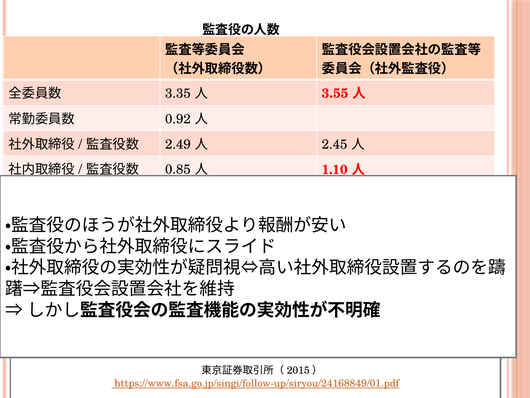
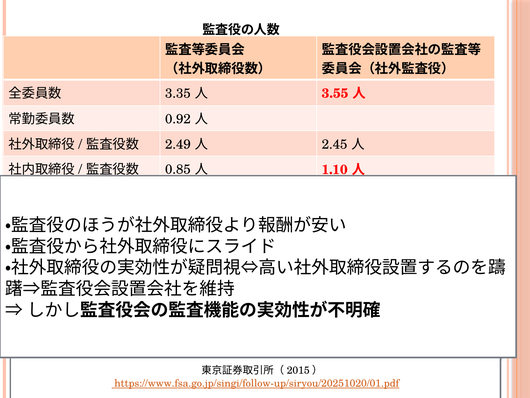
https://www.fsa.go.jp/singi/follow-up/siryou/24168849/01.pdf: https://www.fsa.go.jp/singi/follow-up/siryou/24168849/01.pdf -> https://www.fsa.go.jp/singi/follow-up/siryou/20251020/01.pdf (257, 383)
